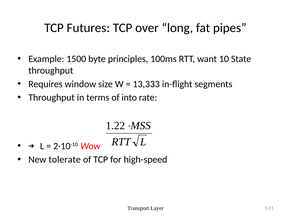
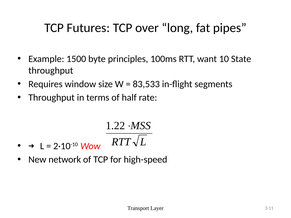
13,333: 13,333 -> 83,533 (146, 84)
into: into -> half (129, 98)
tolerate: tolerate -> network (65, 160)
